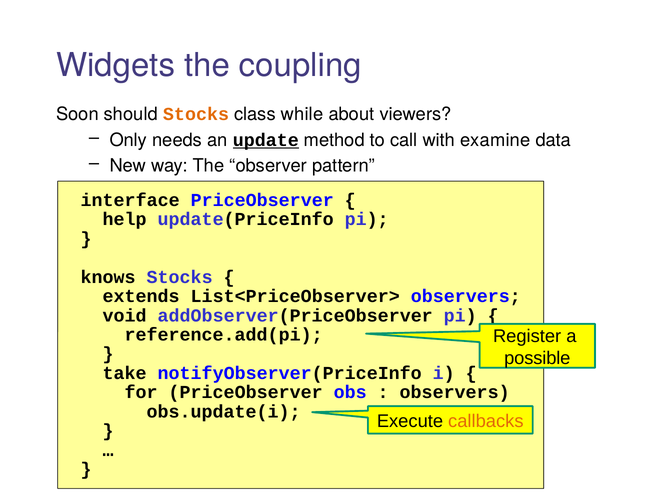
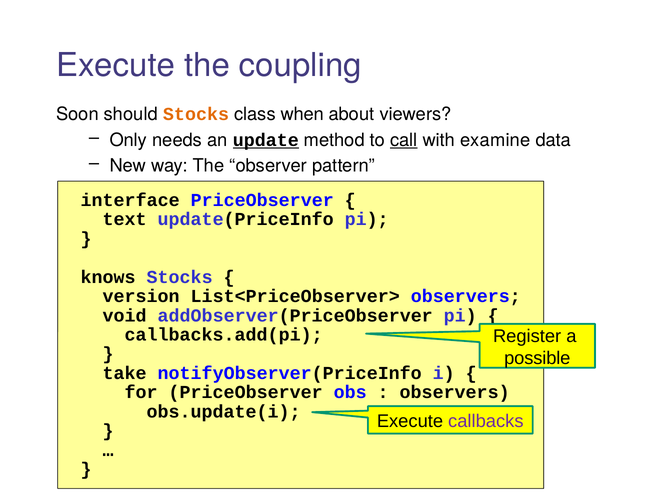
Widgets: Widgets -> Execute (116, 65)
while: while -> when (302, 114)
call underline: none -> present (404, 140)
help: help -> text (125, 220)
extends: extends -> version (141, 296)
reference.add(pi: reference.add(pi -> callbacks.add(pi (224, 335)
callbacks colour: orange -> purple (486, 421)
